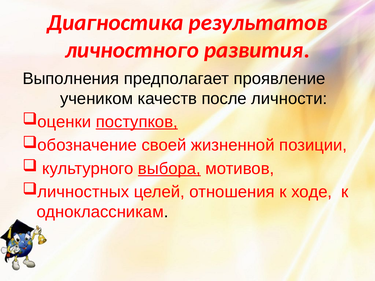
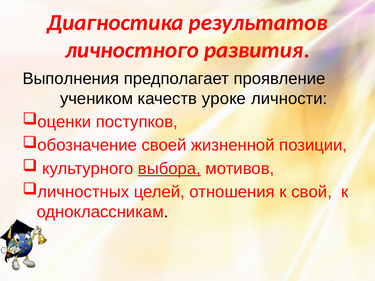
после: после -> уроке (224, 99)
поступков underline: present -> none (137, 122)
ходе: ходе -> свой (312, 192)
